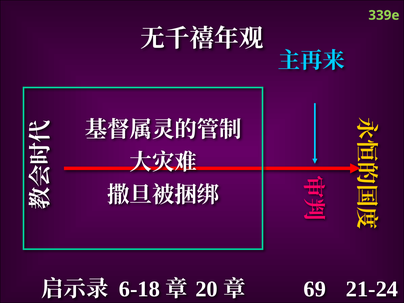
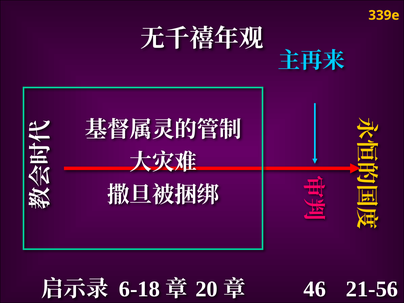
339e colour: light green -> yellow (384, 15)
21-24: 21-24 -> 21-56 (372, 289)
69: 69 -> 46 (315, 289)
